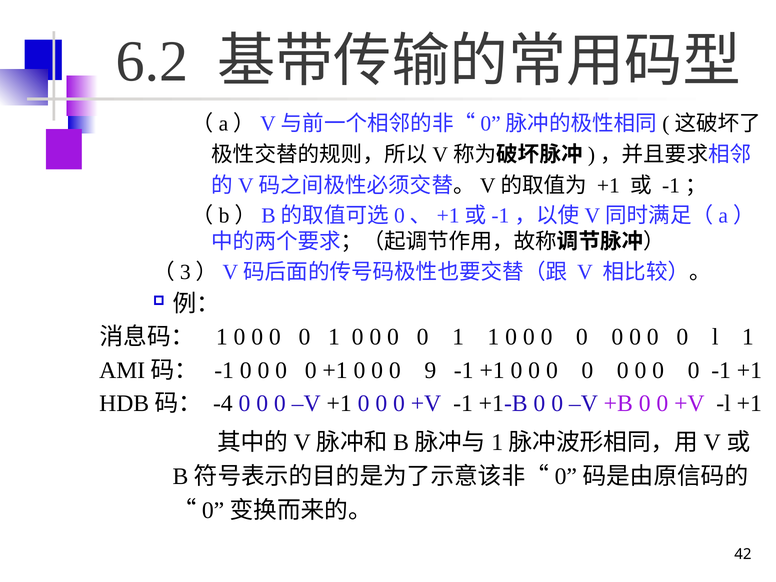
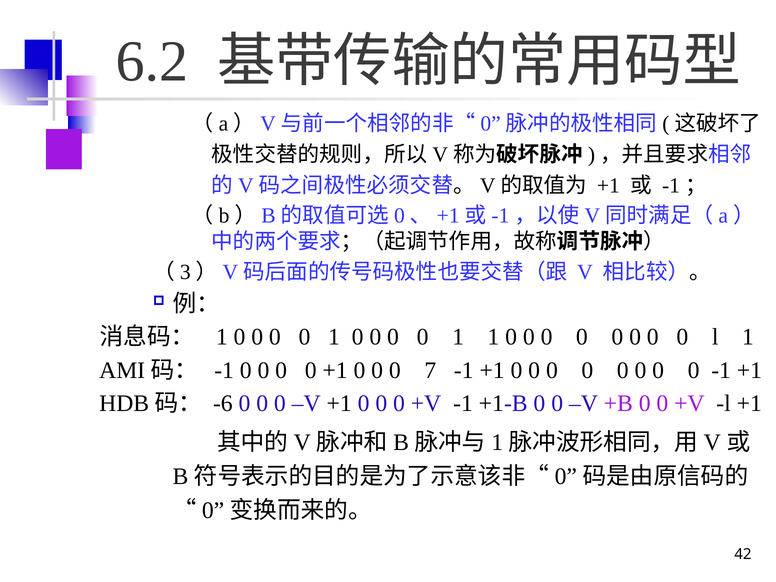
9: 9 -> 7 (430, 370)
-4: -4 -> -6 (223, 403)
